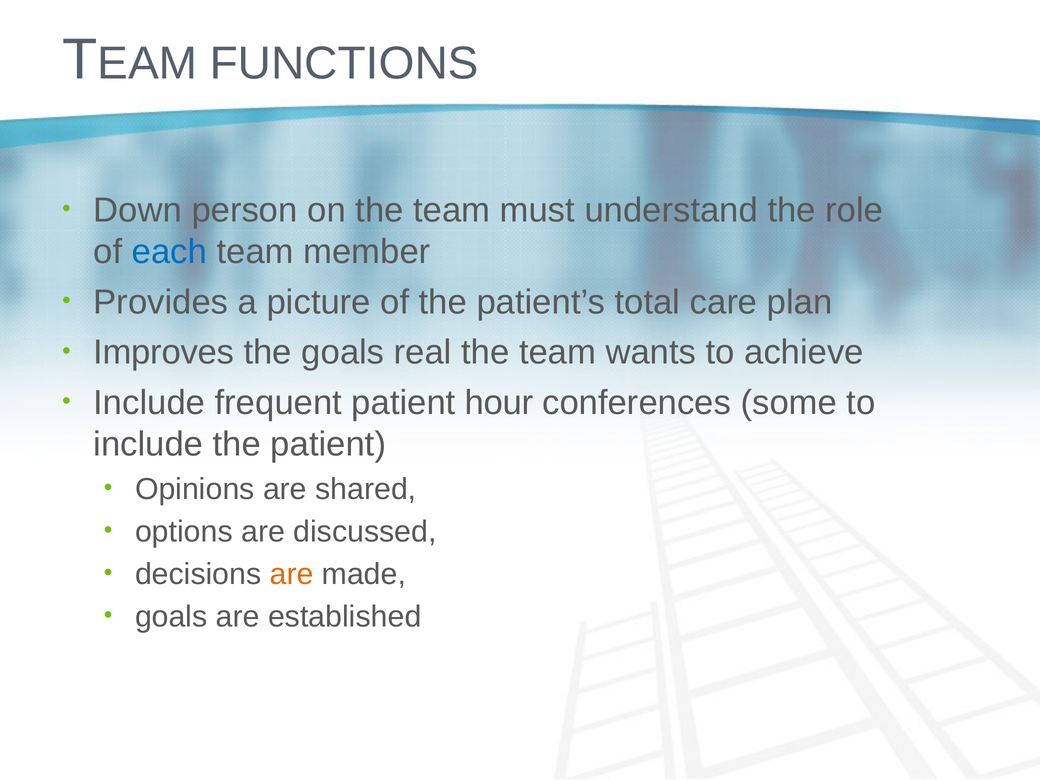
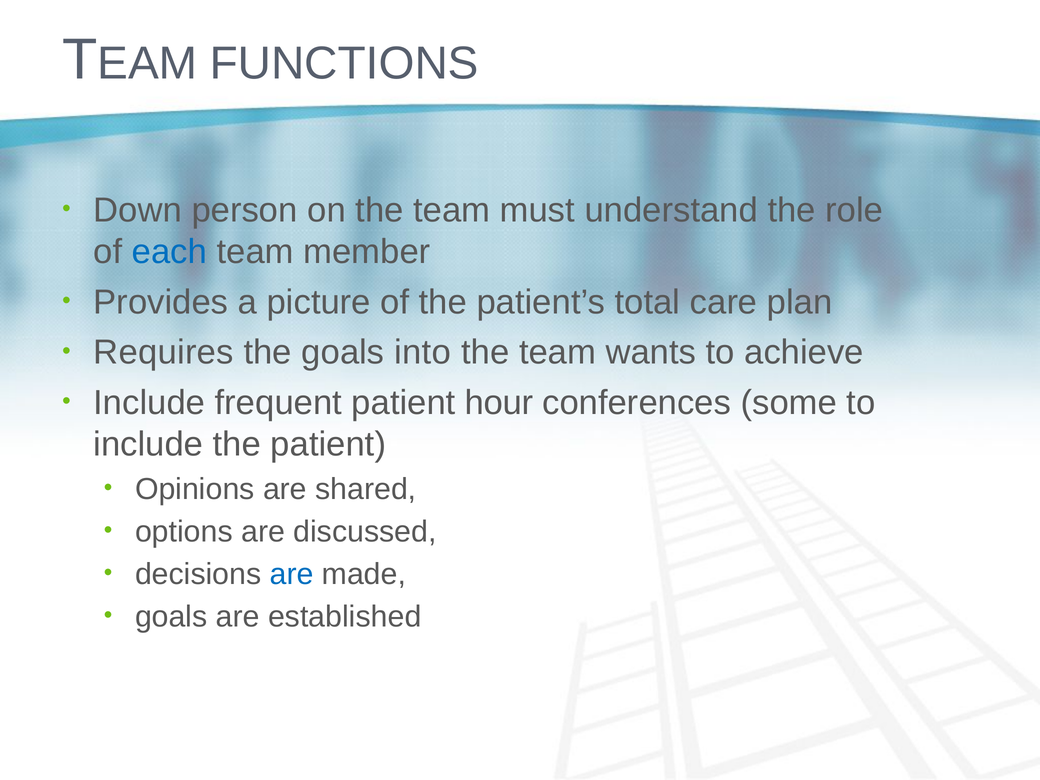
Improves: Improves -> Requires (164, 353)
real: real -> into (423, 353)
are colour: orange -> blue (292, 574)
